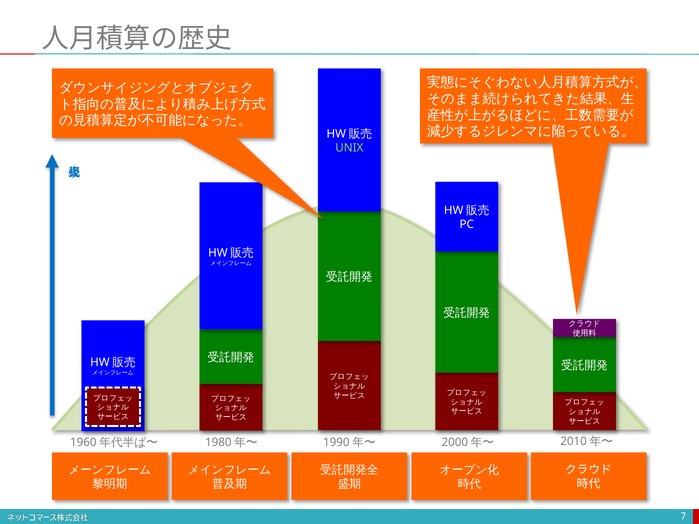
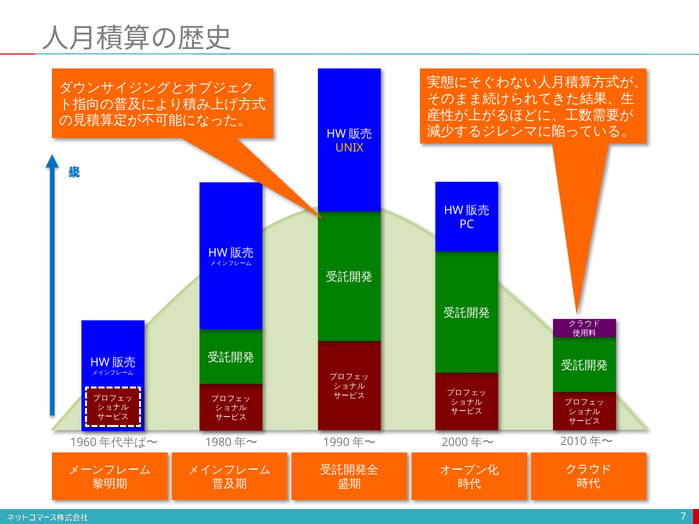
UNIX colour: light green -> yellow (349, 148)
